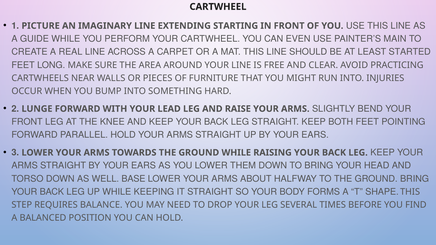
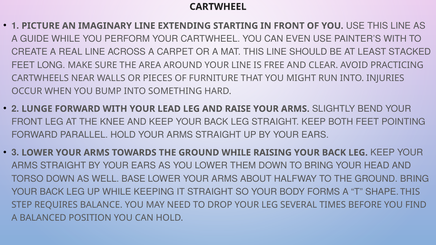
PAINTER’S MAIN: MAIN -> WITH (395, 39)
STARTED: STARTED -> STACKED (410, 52)
